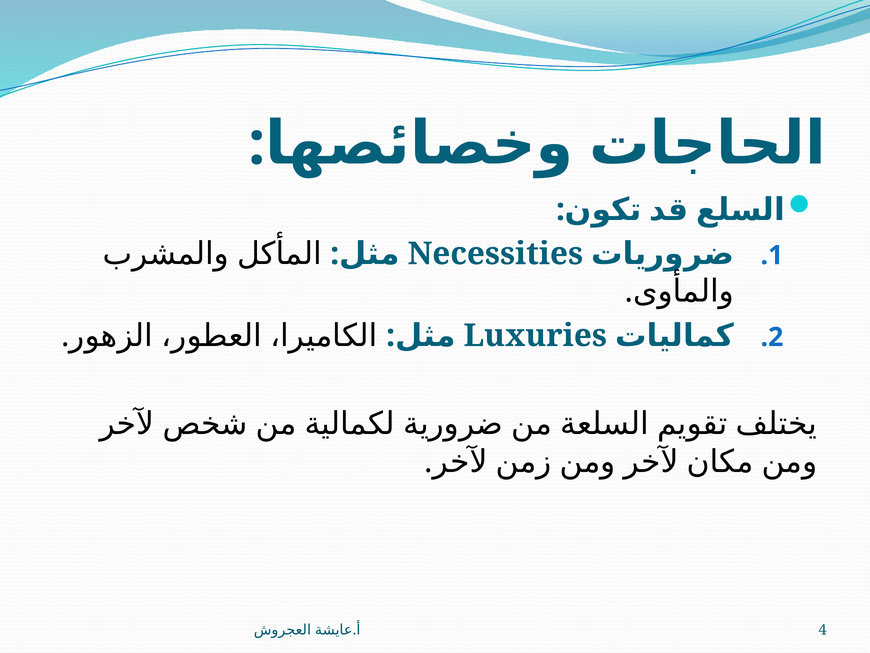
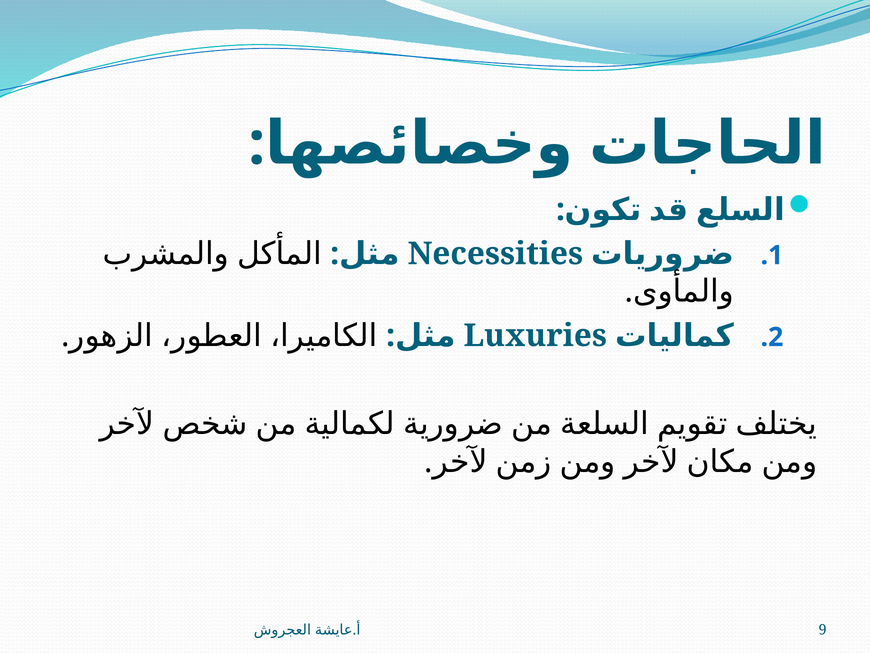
4: 4 -> 9 (823, 629)
